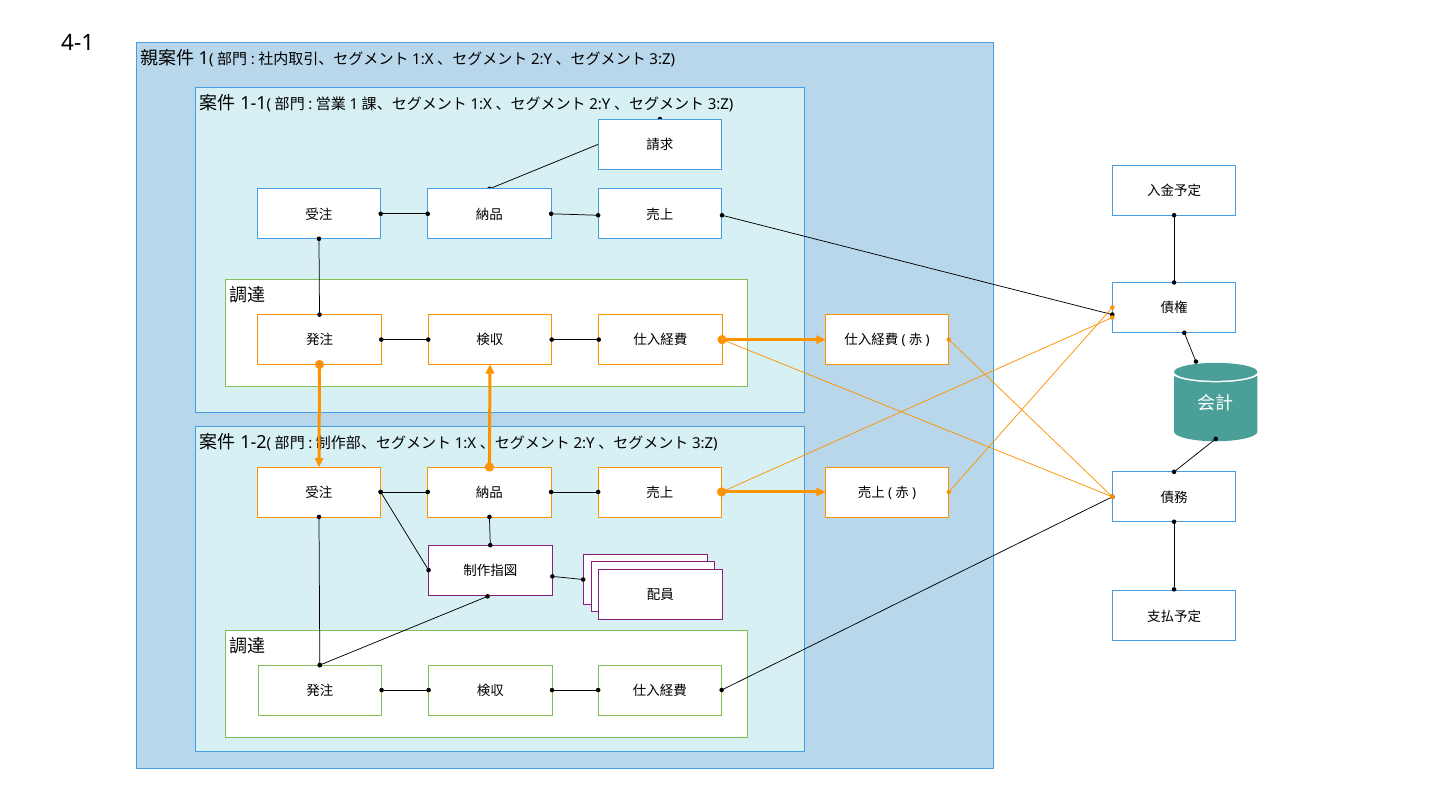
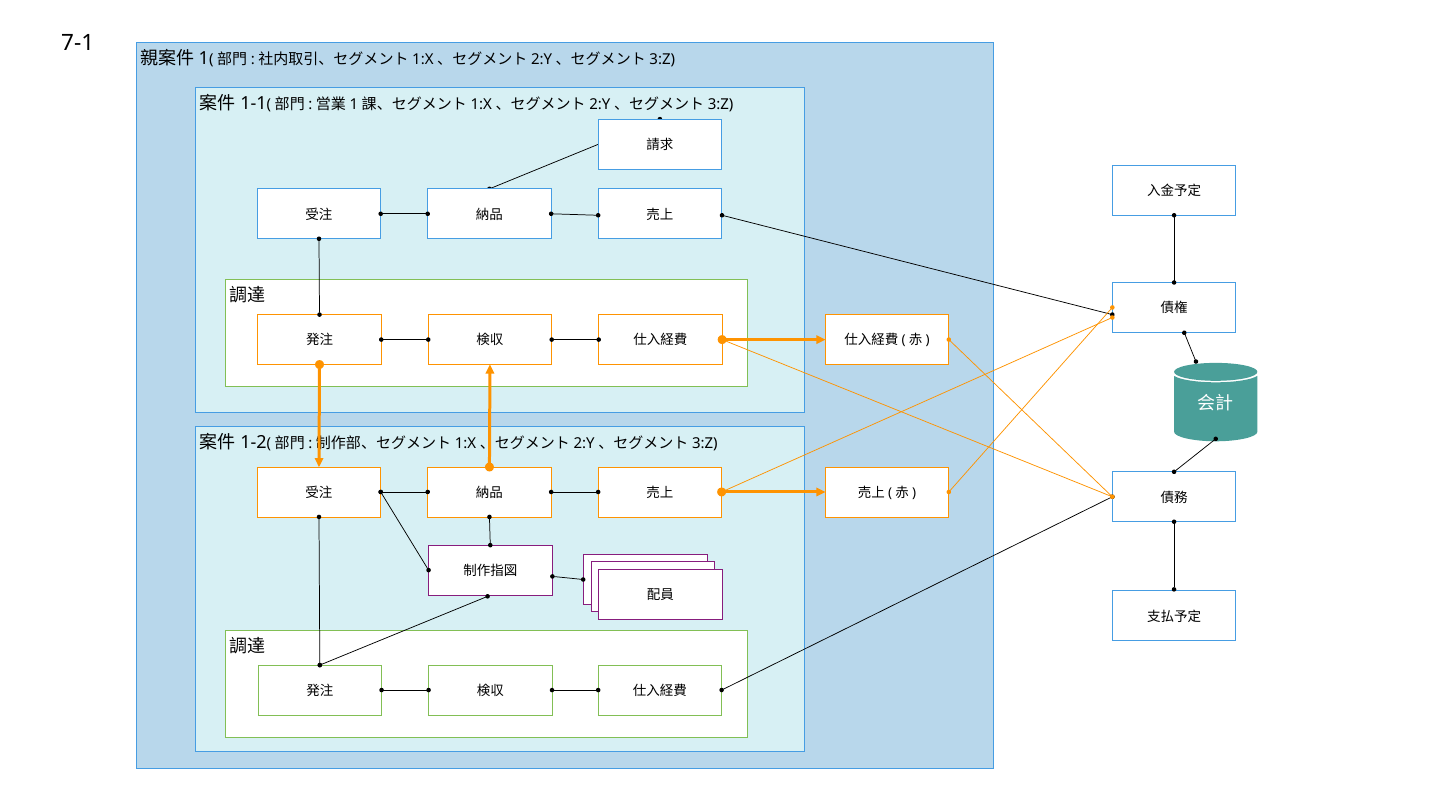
4-1: 4-1 -> 7-1 (78, 43)
